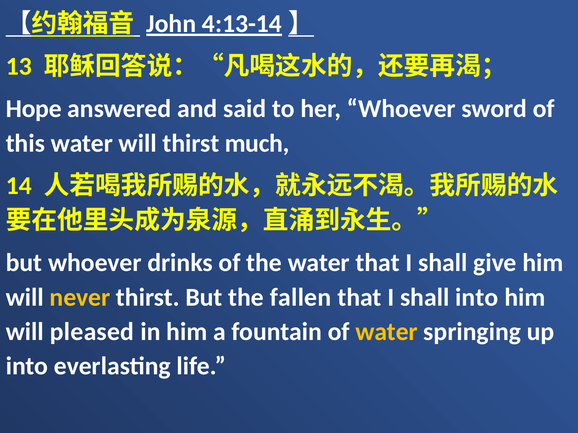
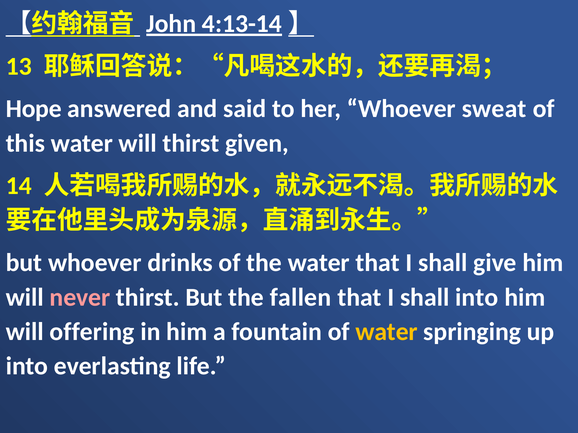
sword: sword -> sweat (494, 109)
much: much -> given (257, 143)
never colour: yellow -> pink (80, 298)
pleased: pleased -> offering (92, 332)
